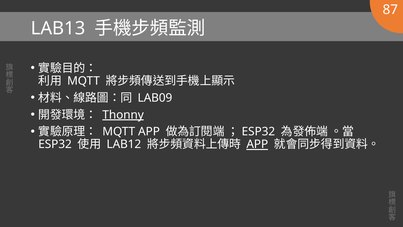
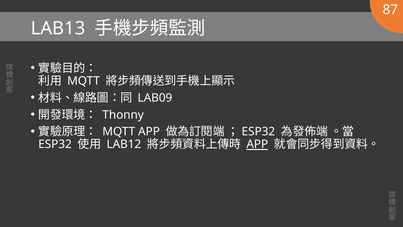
Thonny underline: present -> none (123, 115)
